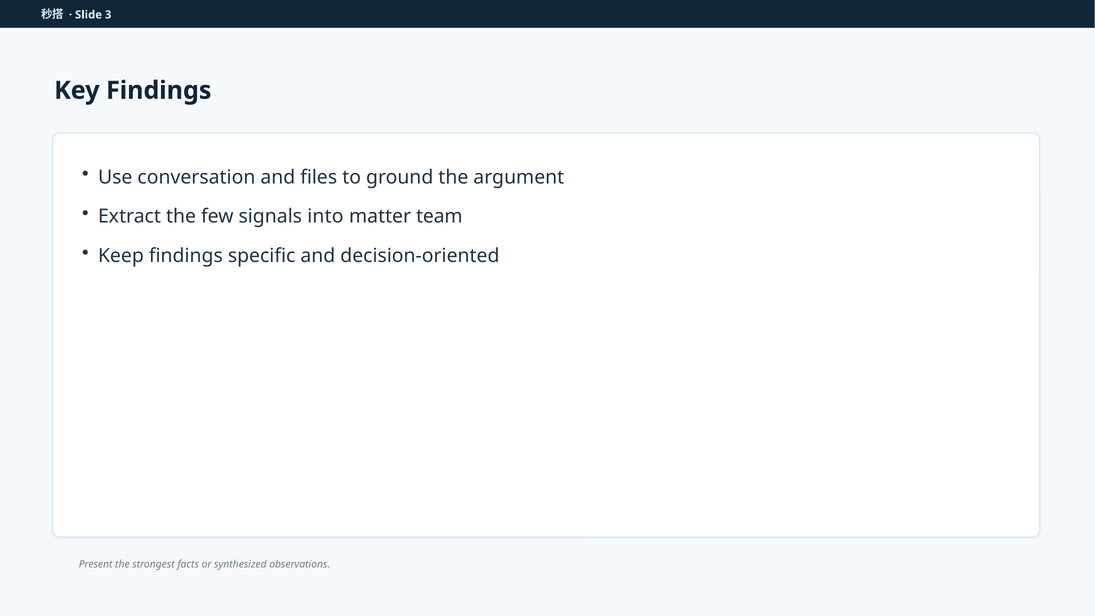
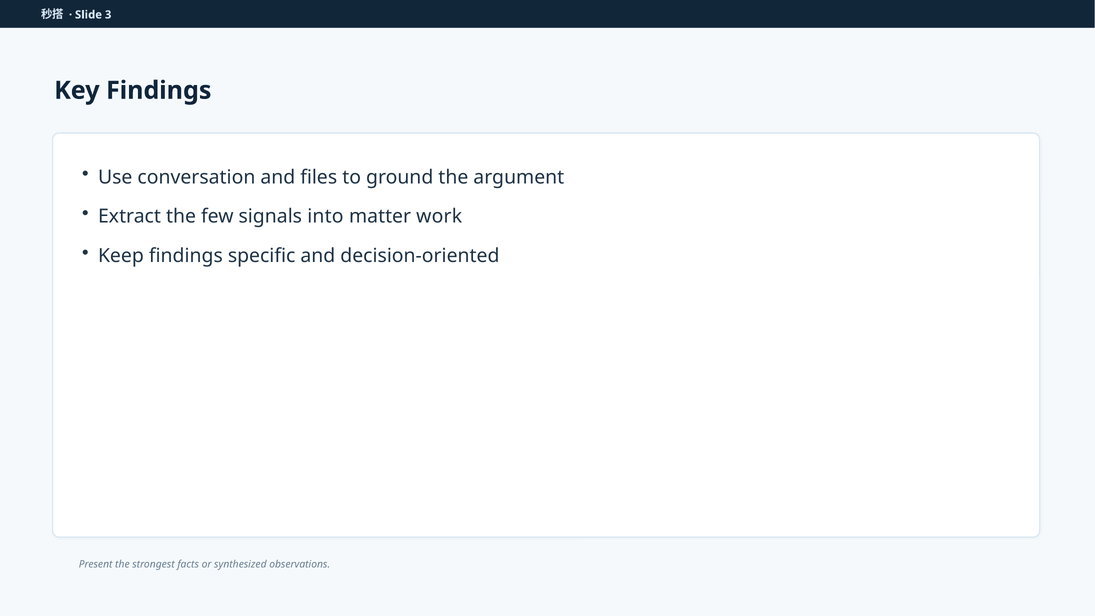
team: team -> work (439, 216)
